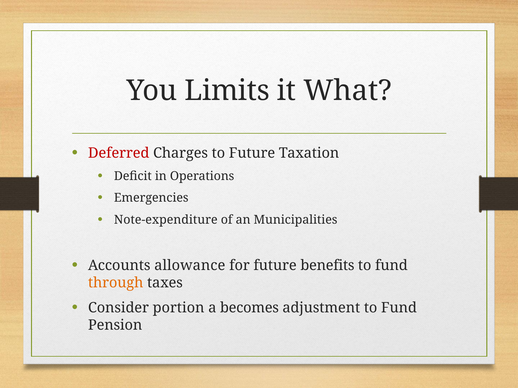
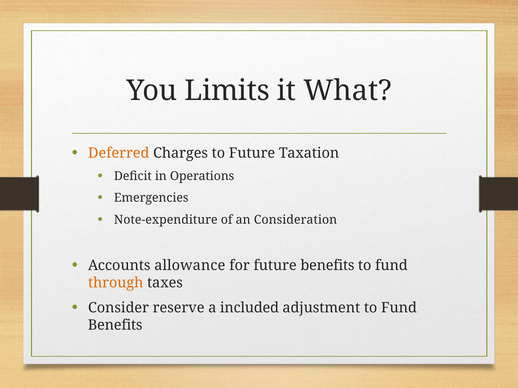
Deferred colour: red -> orange (119, 153)
Municipalities: Municipalities -> Consideration (295, 220)
portion: portion -> reserve (179, 308)
becomes: becomes -> included (249, 308)
Pension: Pension -> Benefits (115, 325)
